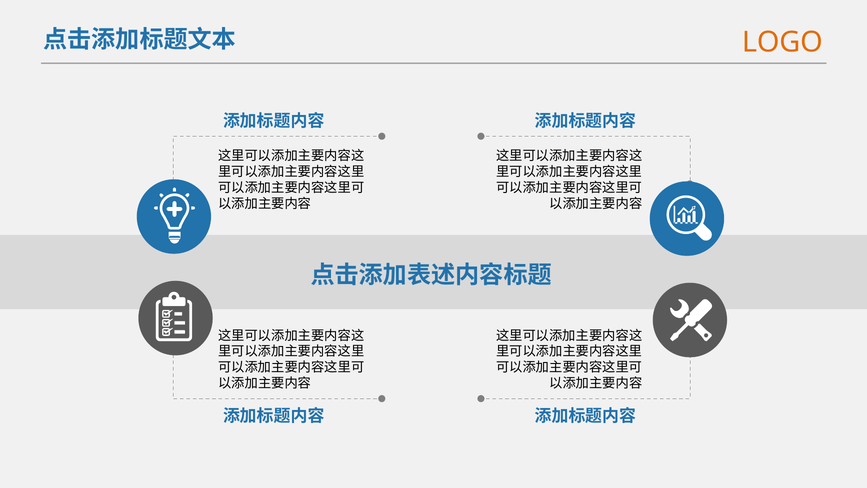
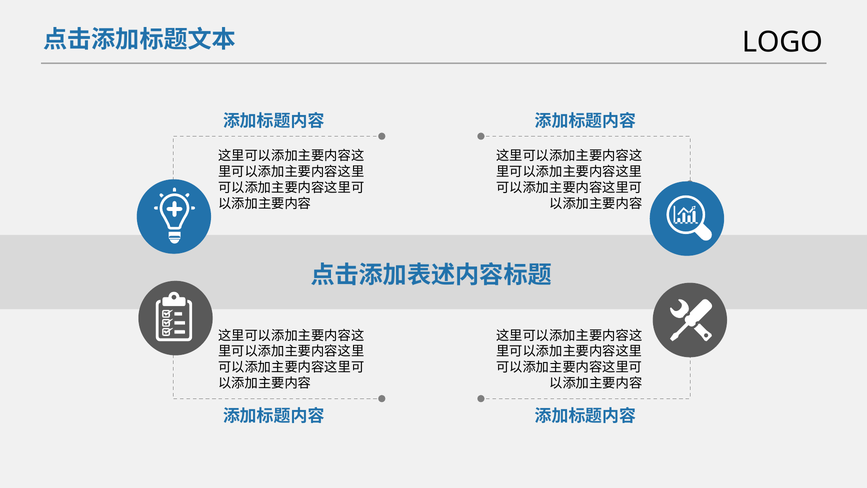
LOGO colour: orange -> black (782, 42)
